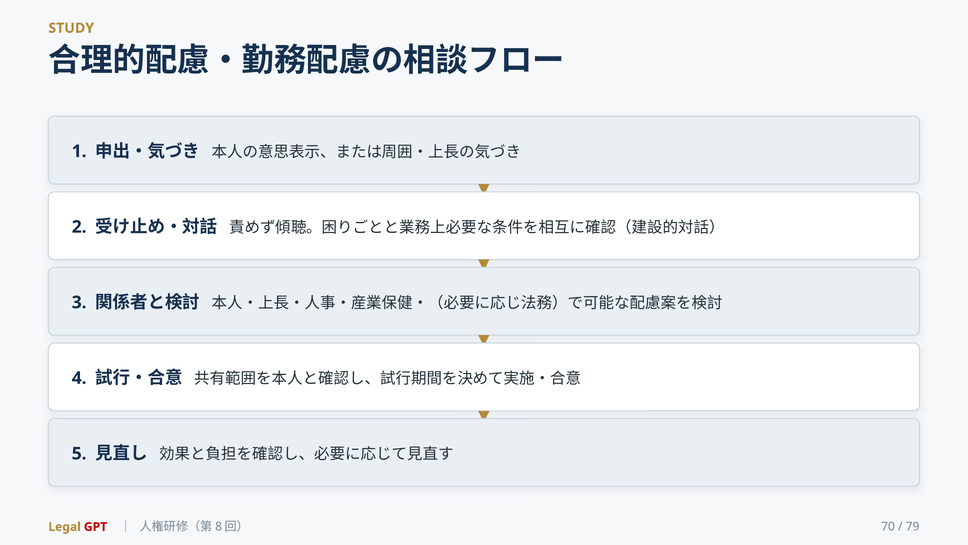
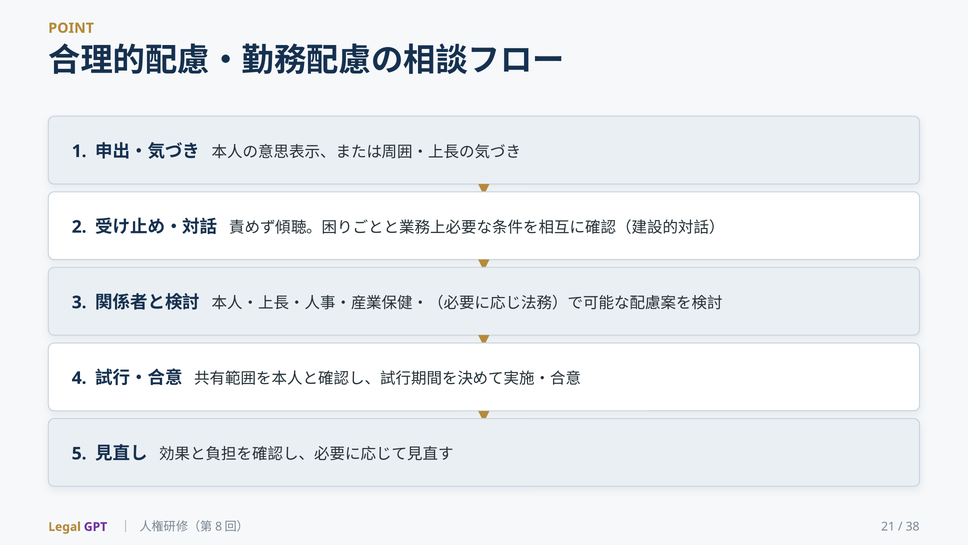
STUDY: STUDY -> POINT (71, 28)
GPT colour: red -> purple (96, 526)
70: 70 -> 21 (888, 526)
79: 79 -> 38 (913, 526)
